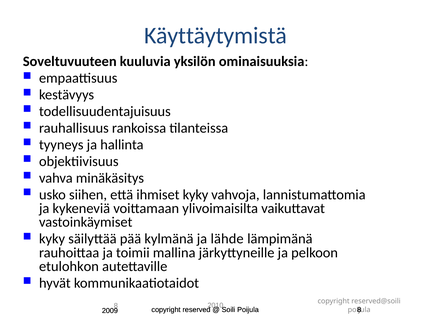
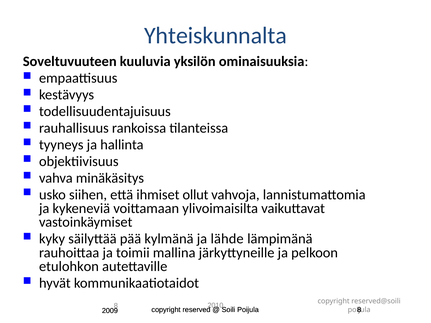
Käyttäytymistä: Käyttäytymistä -> Yhteiskunnalta (215, 36)
ihmiset kyky: kyky -> ollut (195, 195)
